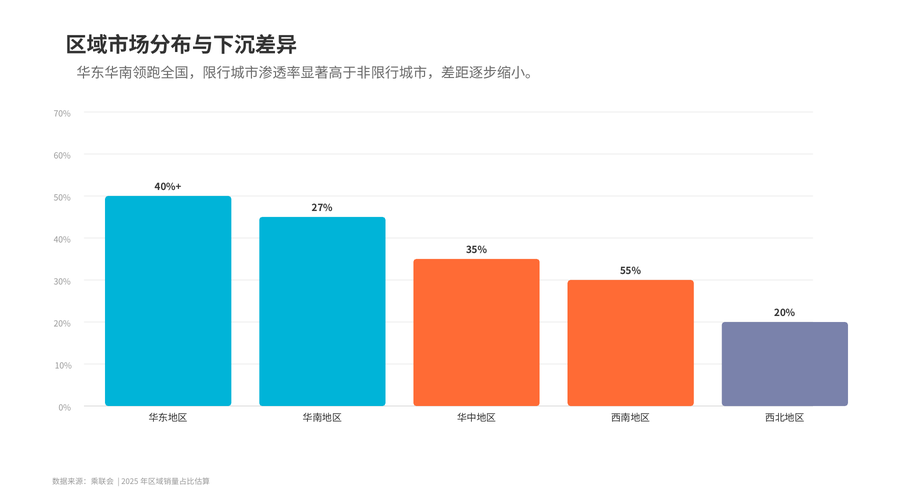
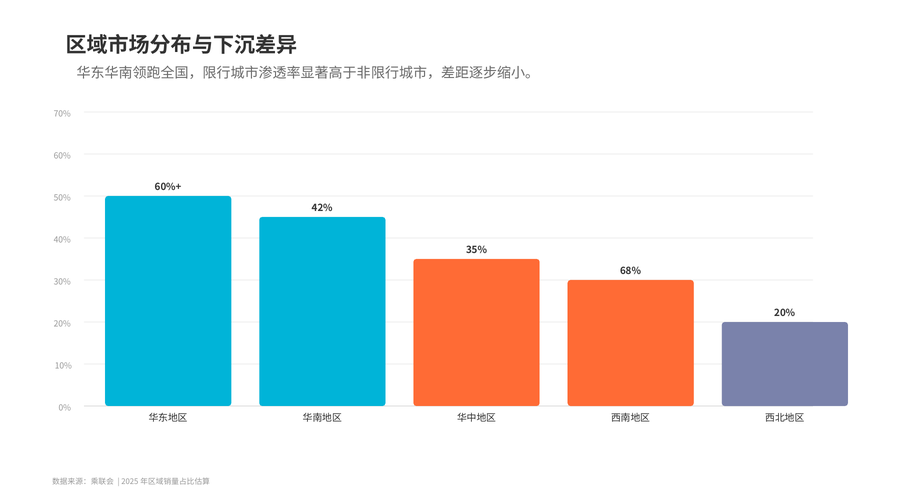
40%+: 40%+ -> 60%+ (168, 187)
27%: 27% -> 42% (322, 208)
55%: 55% -> 68% (631, 272)
